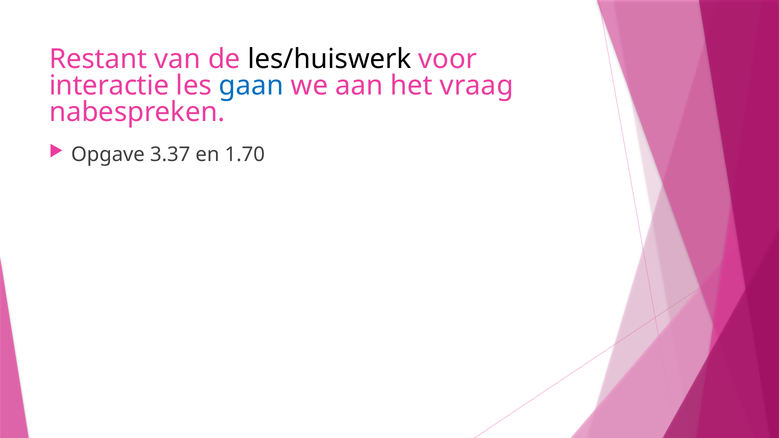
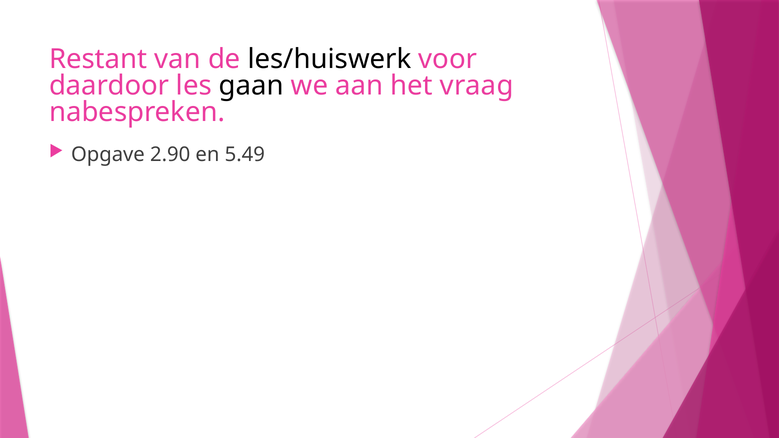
interactie: interactie -> daardoor (109, 86)
gaan colour: blue -> black (251, 86)
3.37: 3.37 -> 2.90 (170, 155)
1.70: 1.70 -> 5.49 (245, 155)
